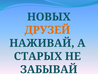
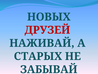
ДРУЗЕЙ colour: orange -> red (47, 30)
